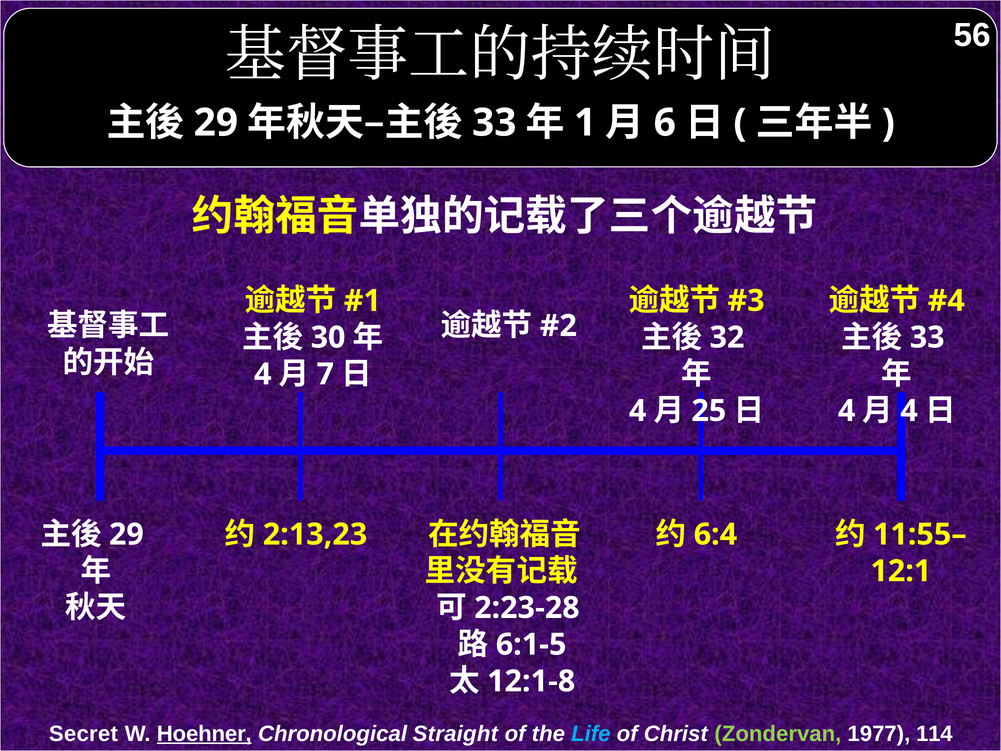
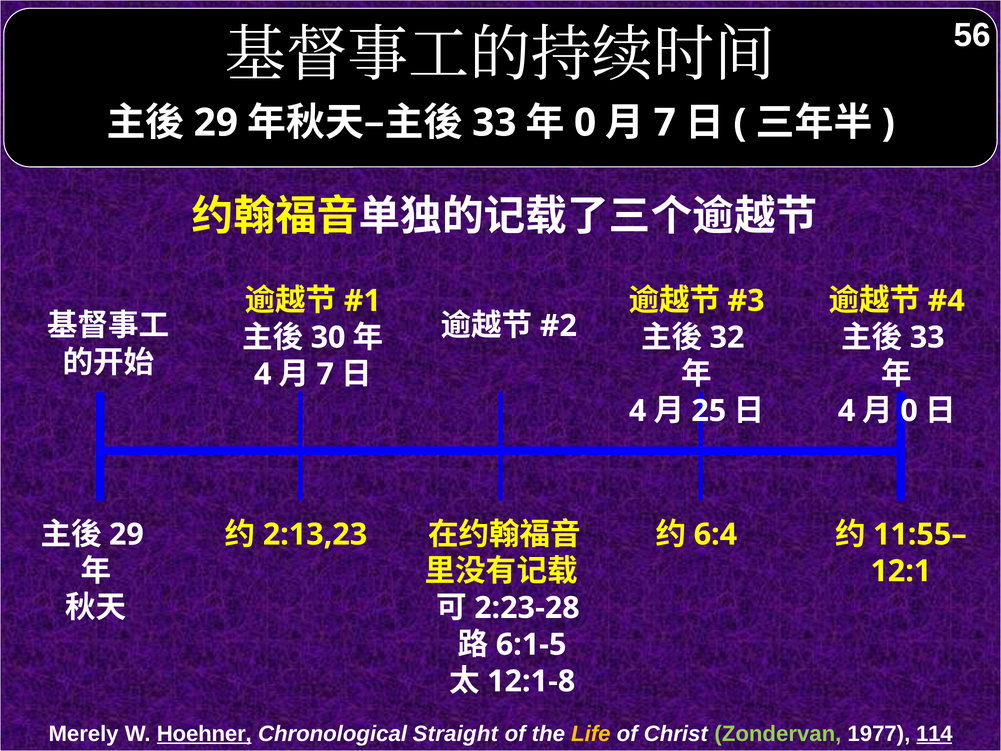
1: 1 -> 0 (585, 123)
6: 6 -> 7 (665, 123)
4: 4 -> 0 (909, 411)
Secret: Secret -> Merely (84, 734)
Life colour: light blue -> yellow (591, 734)
114 underline: none -> present (934, 734)
